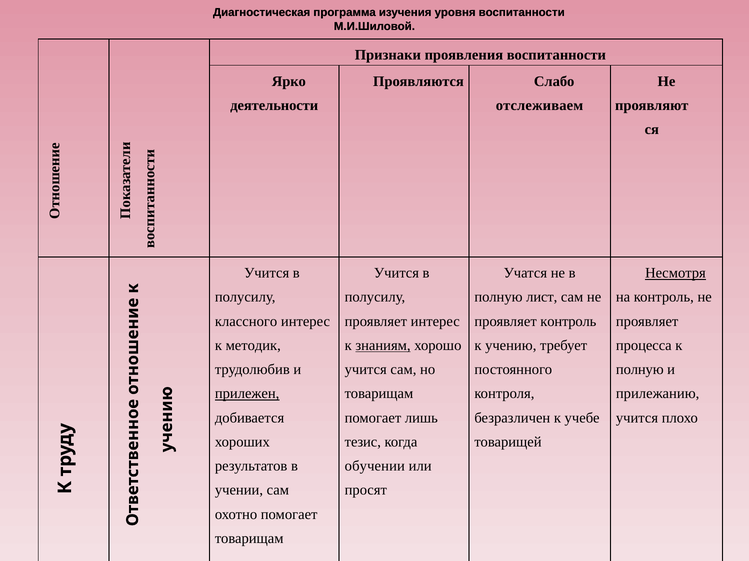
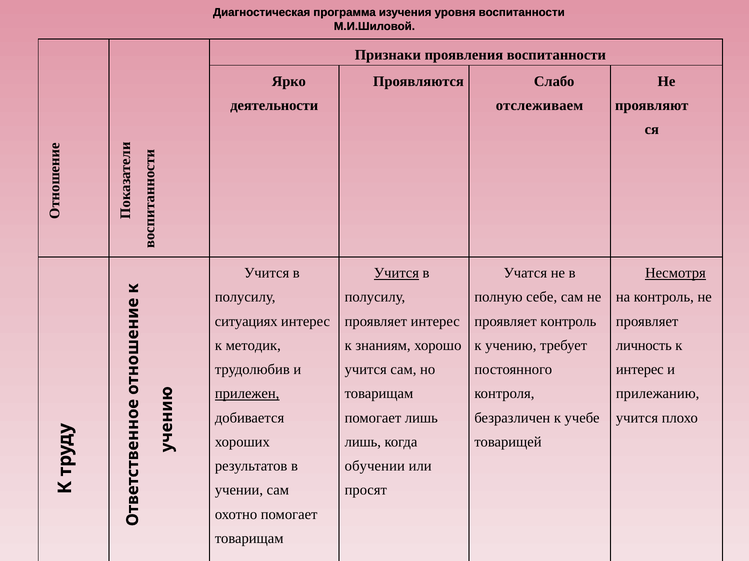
Учится underline: none -> present (396, 273)
лист: лист -> себе (542, 298)
классного: классного -> ситуациях (246, 322)
знаниям underline: present -> none (383, 346)
процесса: процесса -> личность (644, 346)
полную: полную -> интерес (640, 370)
тезис: тезис -> лишь (363, 442)
